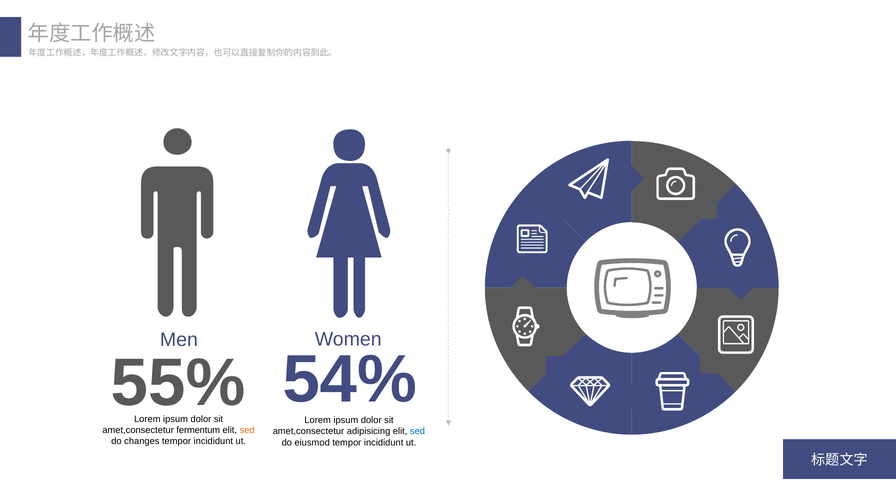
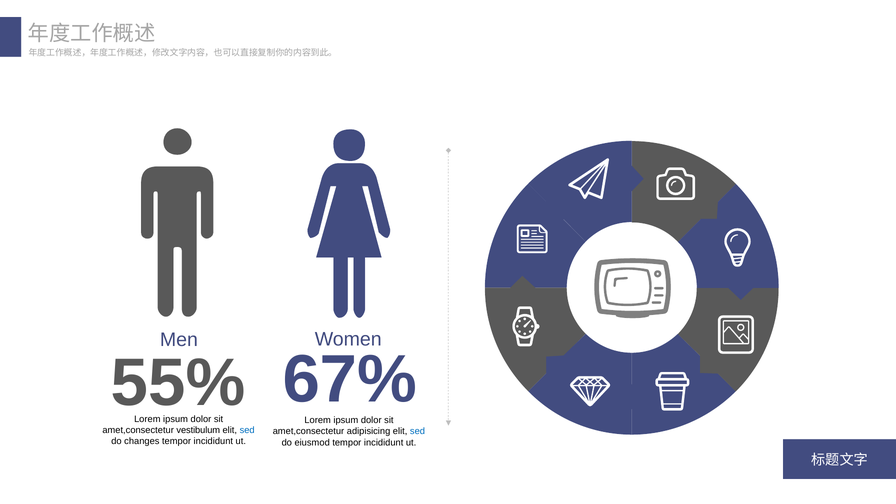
54%: 54% -> 67% (350, 379)
fermentum: fermentum -> vestibulum (198, 430)
sed colour: orange -> blue (247, 430)
